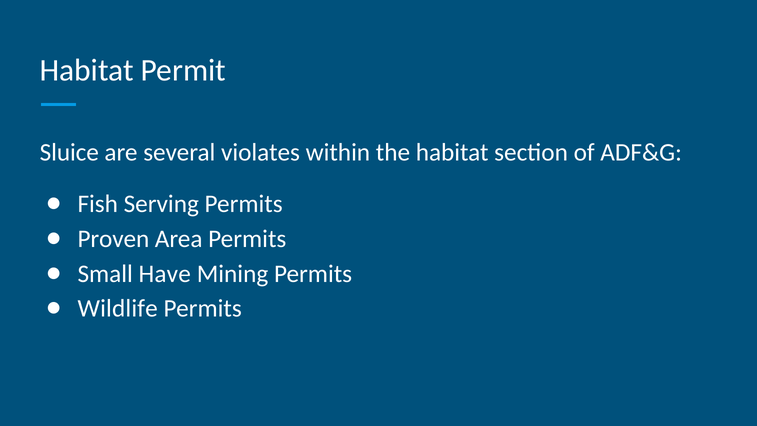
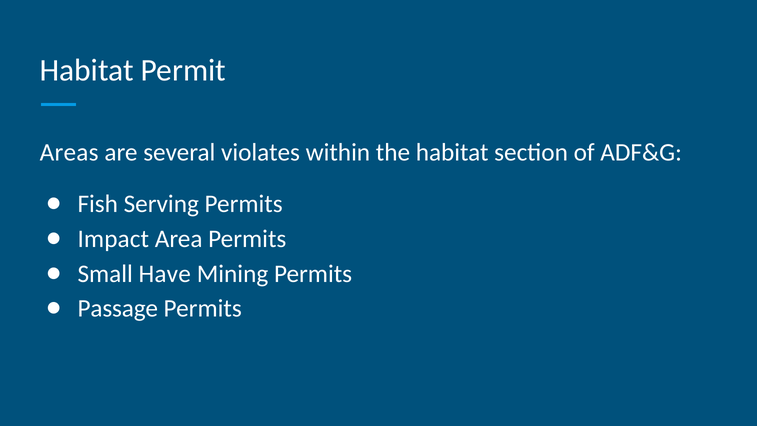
Sluice: Sluice -> Areas (69, 152)
Proven: Proven -> Impact (113, 239)
Wildlife: Wildlife -> Passage (118, 308)
